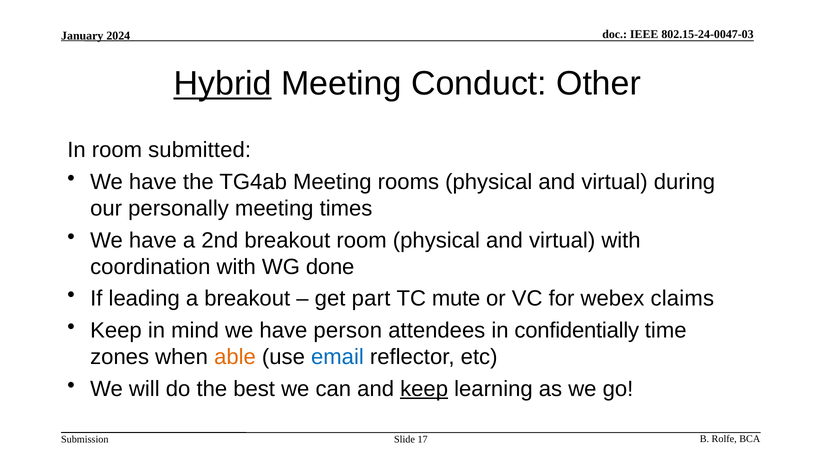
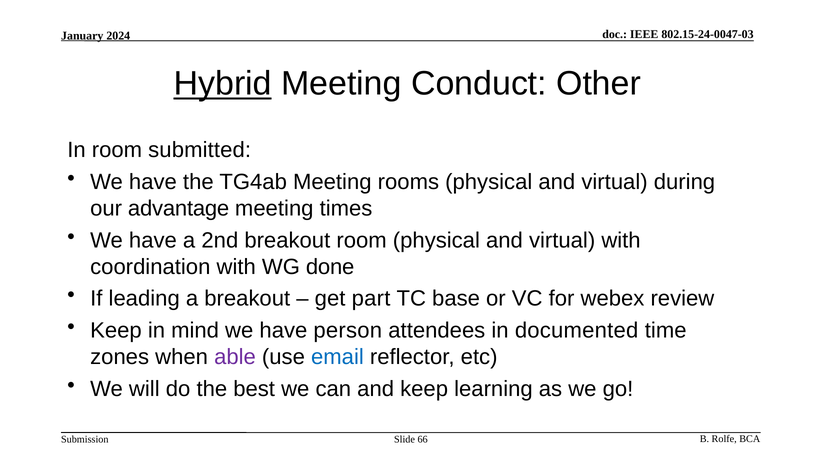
personally: personally -> advantage (179, 209)
mute: mute -> base (456, 299)
claims: claims -> review (682, 299)
confidentially: confidentially -> documented (577, 331)
able colour: orange -> purple (235, 357)
keep underline: present -> none (424, 389)
17: 17 -> 66 (423, 440)
